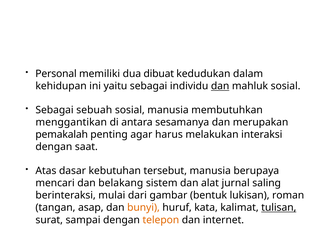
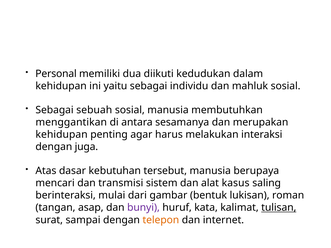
dibuat: dibuat -> diikuti (159, 74)
dan underline: present -> none (220, 86)
pemakalah: pemakalah -> kehidupan (62, 135)
saat: saat -> juga (86, 147)
belakang: belakang -> transmisi (121, 183)
jurnal: jurnal -> kasus (236, 183)
bunyi colour: orange -> purple (143, 208)
